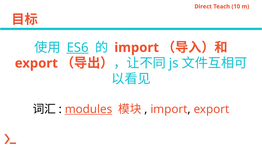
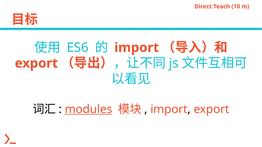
ES6 underline: present -> none (78, 48)
